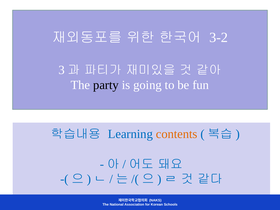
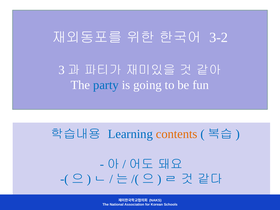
party colour: black -> blue (106, 85)
